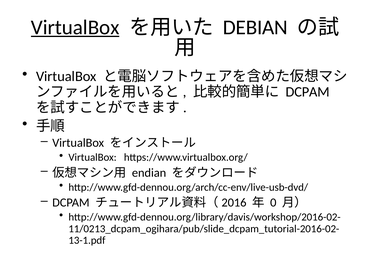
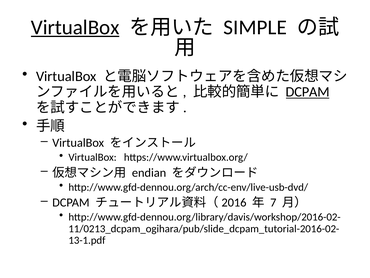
DEBIAN: DEBIAN -> SIMPLE (255, 27)
DCPAM underline: none -> present (308, 92)
0: 0 -> 7 (273, 202)
